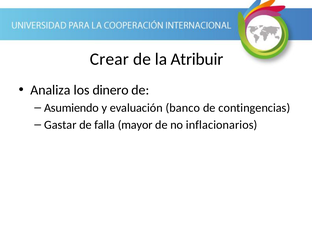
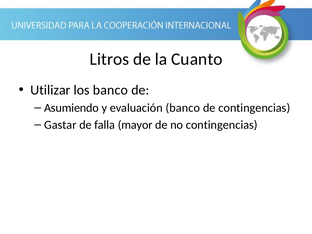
Crear: Crear -> Litros (109, 59)
Atribuir: Atribuir -> Cuanto (197, 59)
Analiza: Analiza -> Utilizar (50, 90)
los dinero: dinero -> banco (110, 90)
no inflacionarios: inflacionarios -> contingencias (222, 125)
